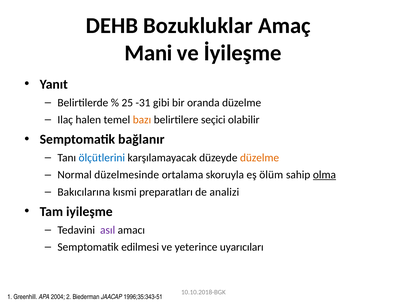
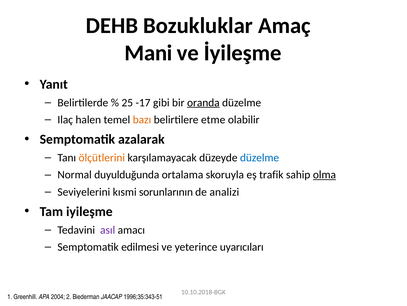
-31: -31 -> -17 (143, 102)
oranda underline: none -> present (203, 102)
seçici: seçici -> etme (213, 120)
bağlanır: bağlanır -> azalarak (141, 139)
ölçütlerini colour: blue -> orange (102, 157)
düzelme colour: orange -> blue (260, 157)
düzelmesinde: düzelmesinde -> duyulduğunda (127, 174)
ölüm: ölüm -> trafik (271, 174)
Bakıcılarına: Bakıcılarına -> Seviyelerini (84, 192)
preparatları: preparatları -> sorunlarının (166, 192)
